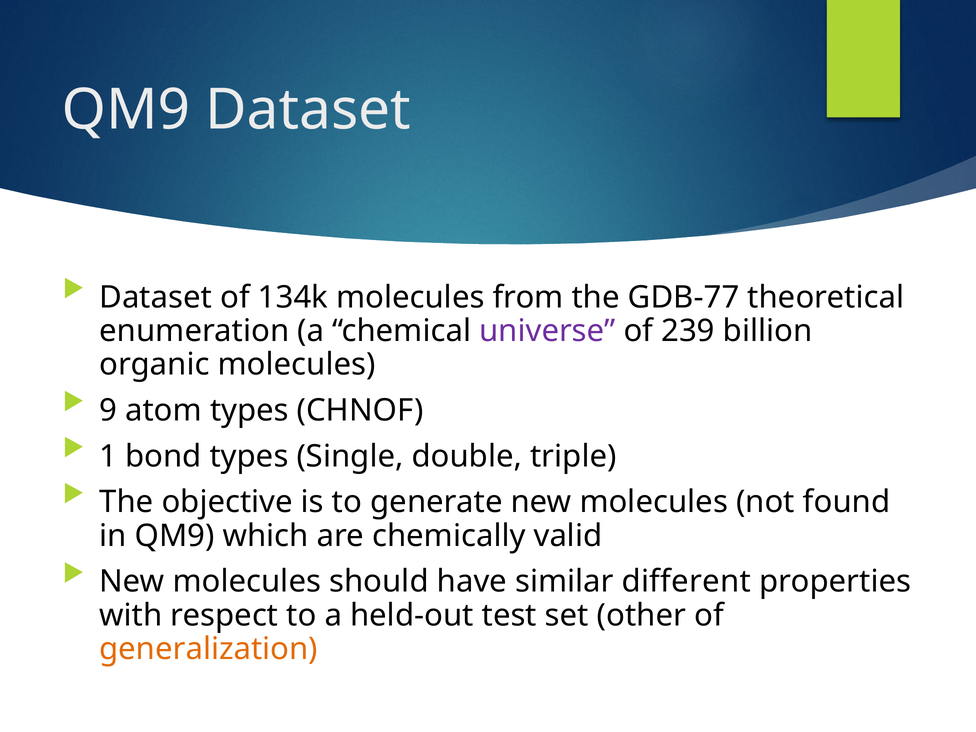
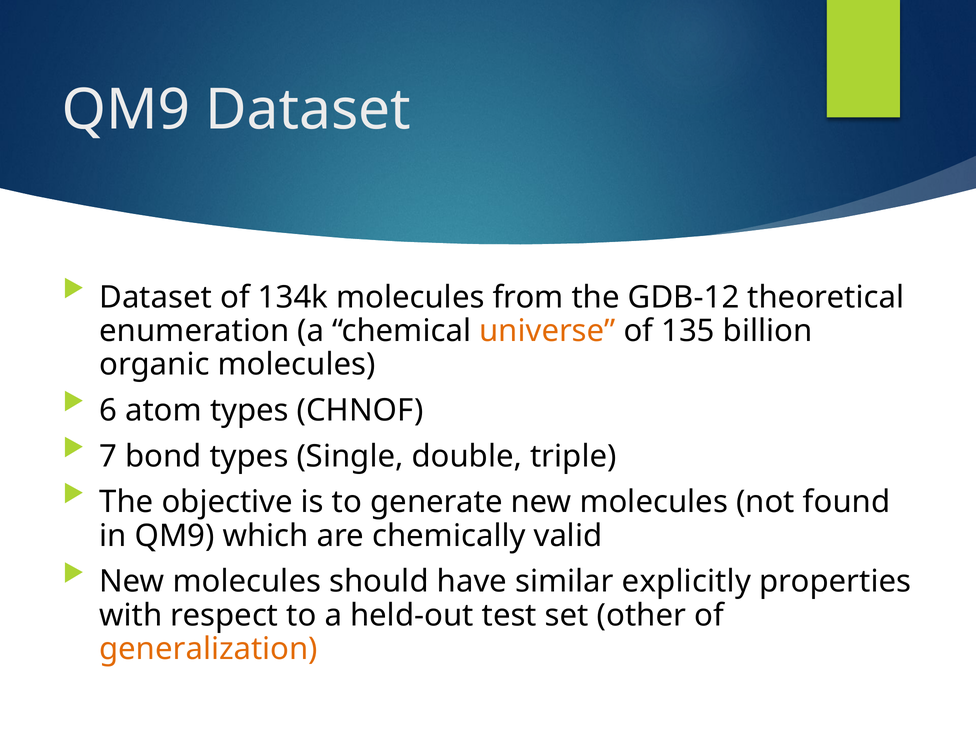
GDB-77: GDB-77 -> GDB-12 (684, 297)
universe colour: purple -> orange (547, 331)
239: 239 -> 135 (688, 331)
9: 9 -> 6 (108, 410)
1: 1 -> 7 (108, 456)
different: different -> explicitly (686, 582)
